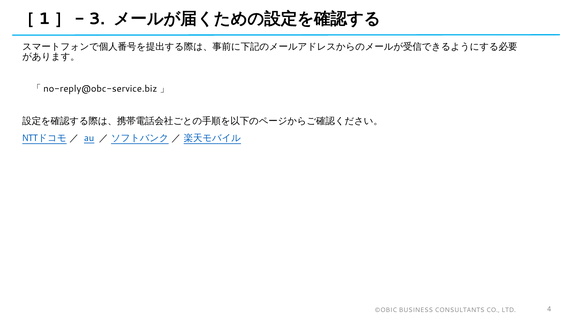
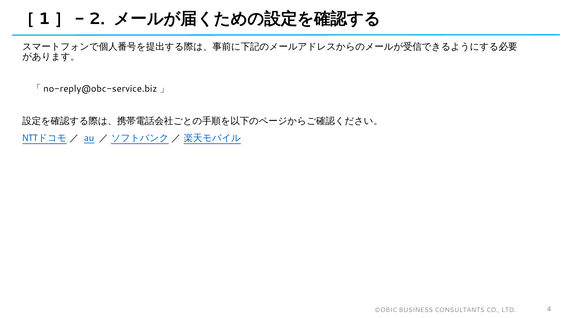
3: 3 -> 2 (97, 19)
